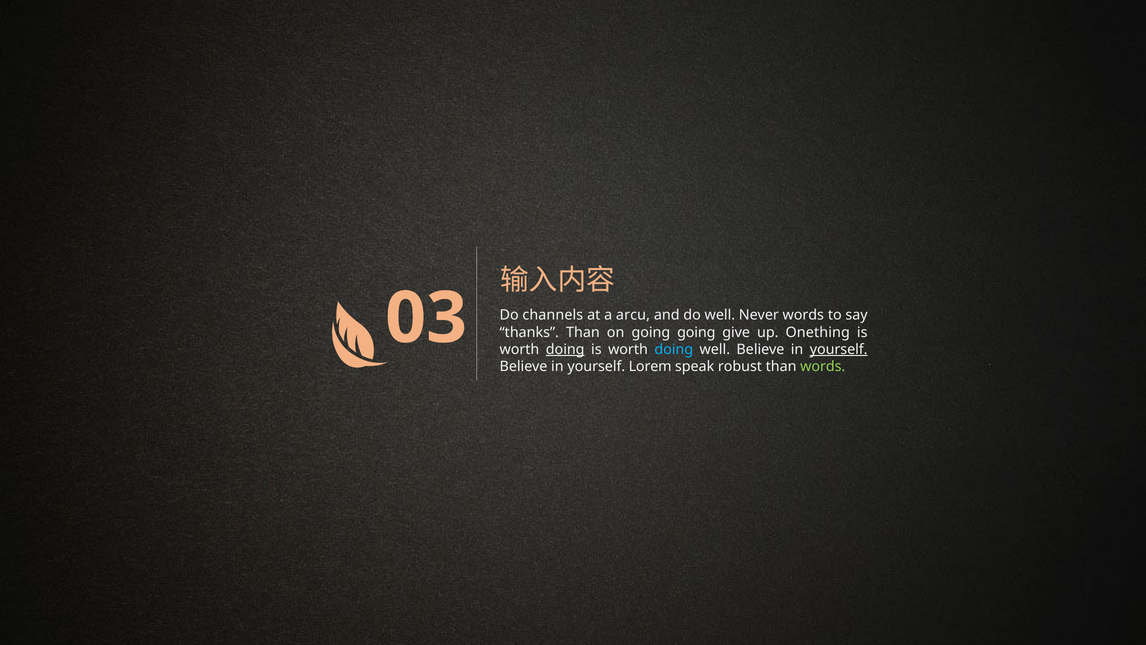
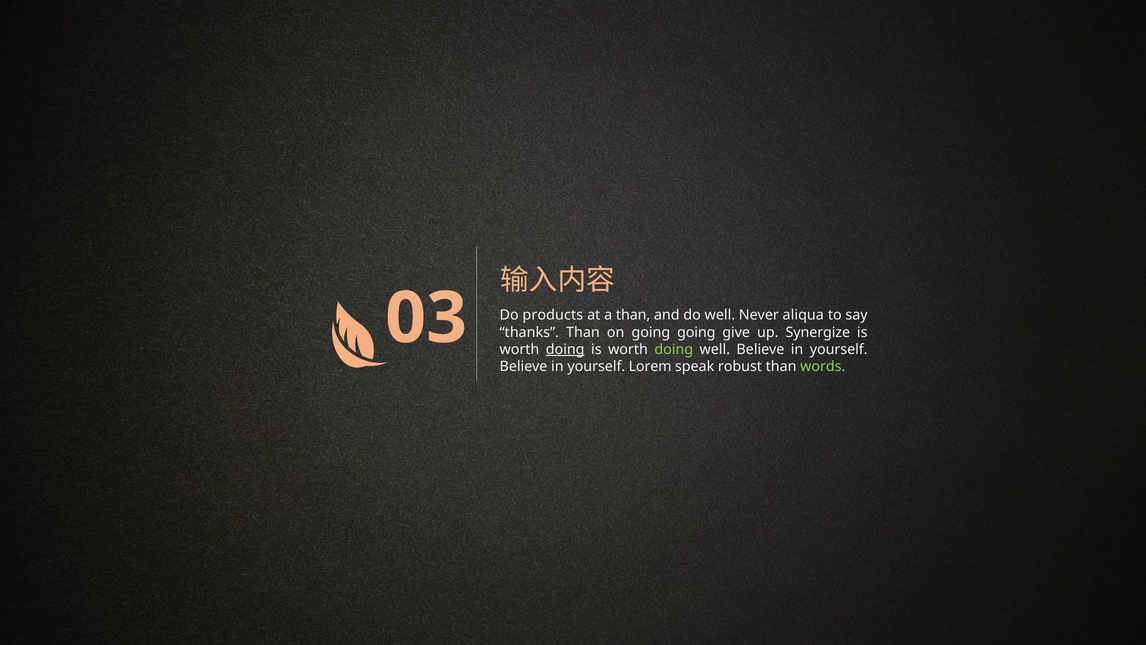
channels: channels -> products (553, 315)
a arcu: arcu -> than (633, 315)
Never words: words -> aliqua (803, 315)
Onething: Onething -> Synergize (818, 332)
doing colour: light blue -> light green (674, 349)
yourself underline: present -> none (839, 349)
